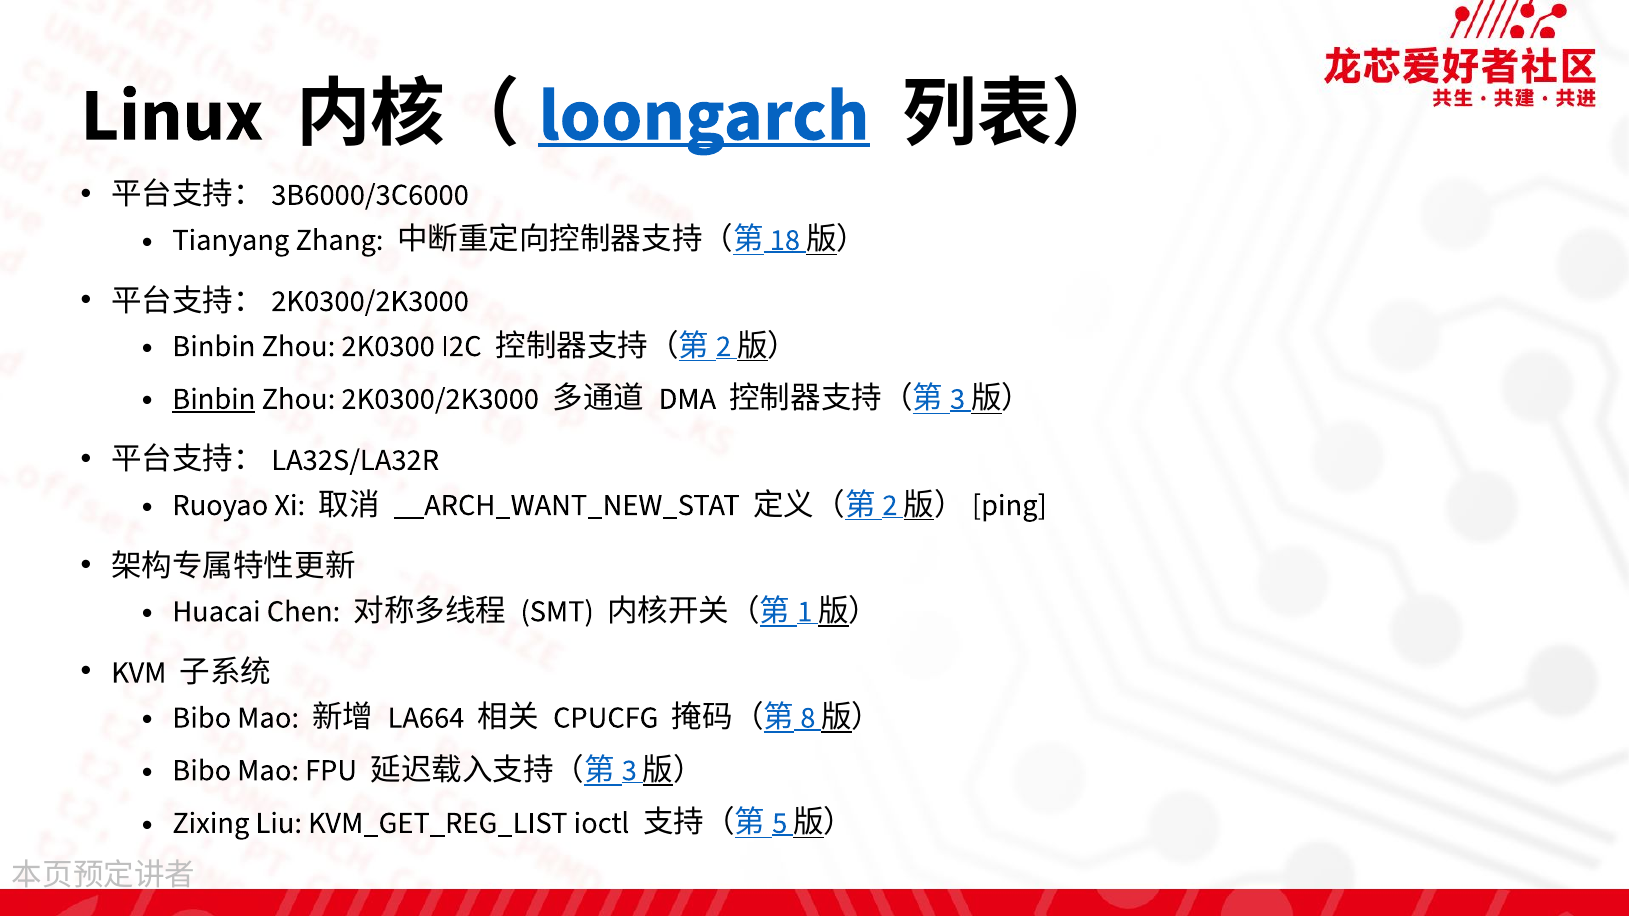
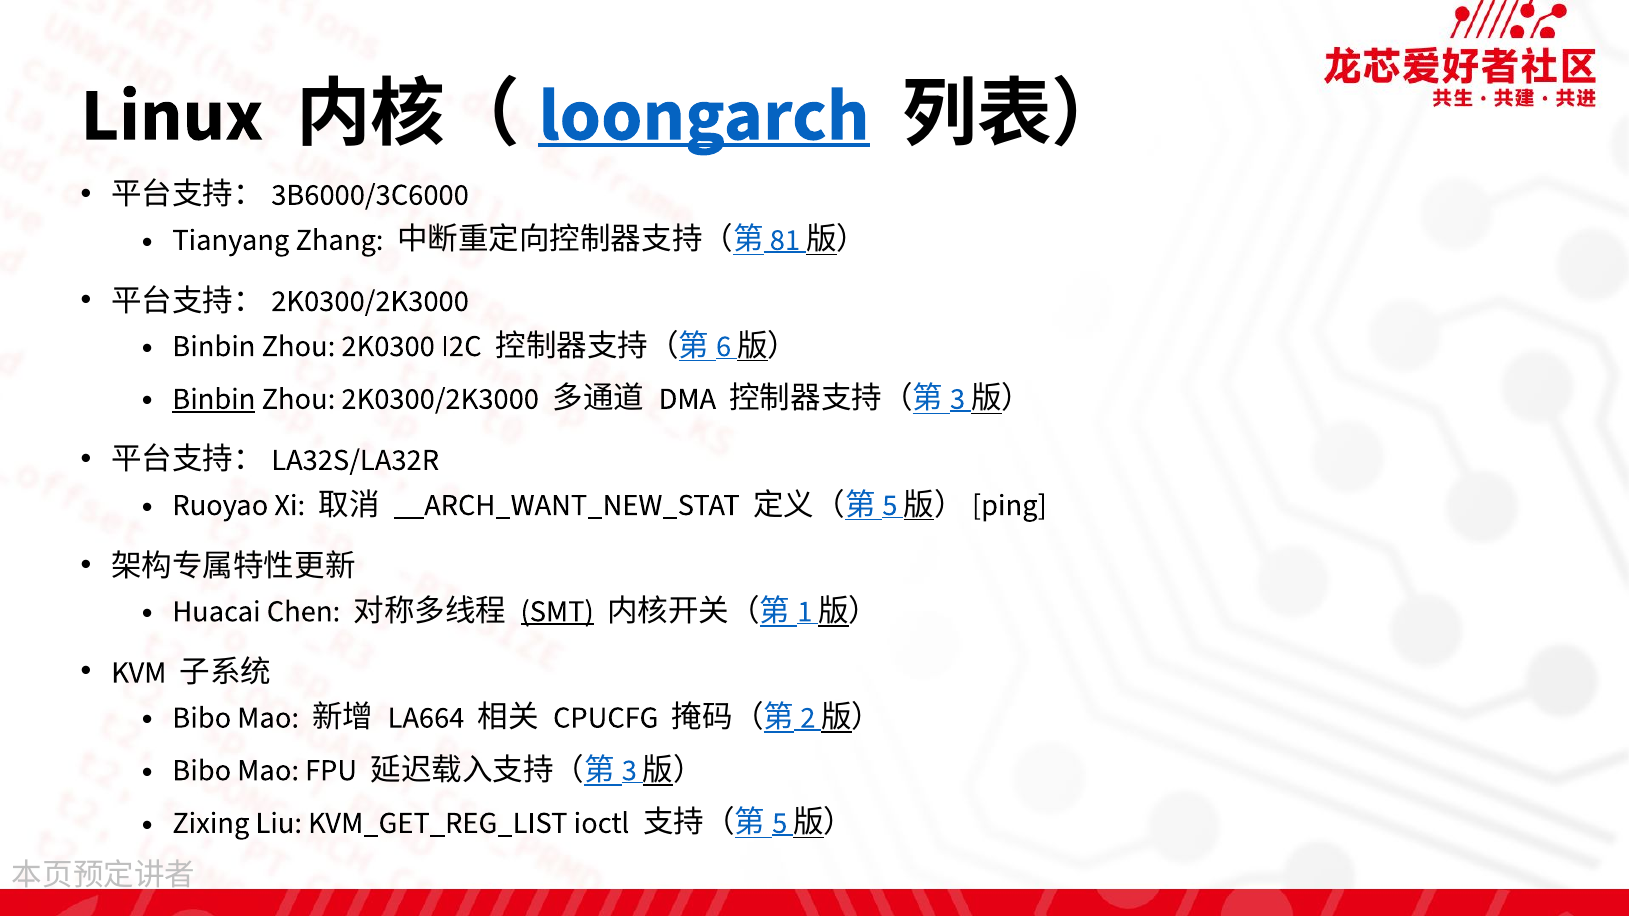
18: 18 -> 81 (785, 240)
2: 2 -> 6 (724, 346)
2: 2 -> 5 (890, 505)
SMT underline: none -> present (557, 611)
8: 8 -> 2 (808, 718)
